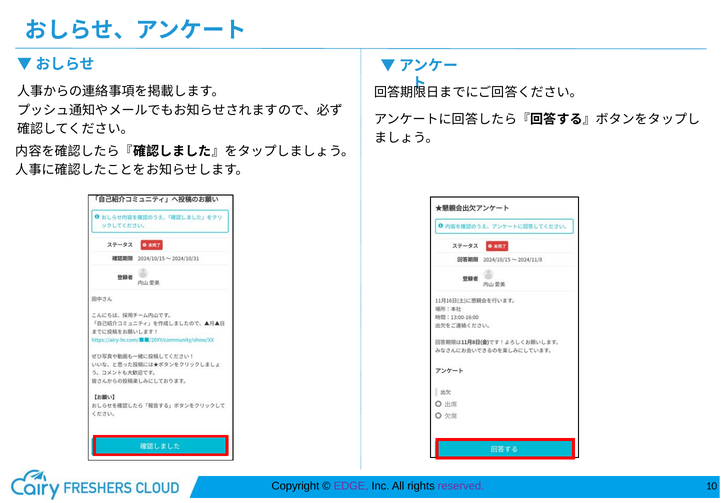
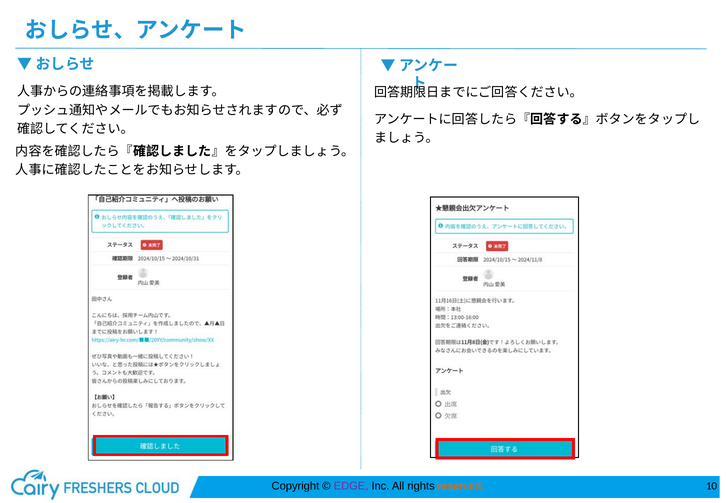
reserved colour: purple -> orange (461, 486)
